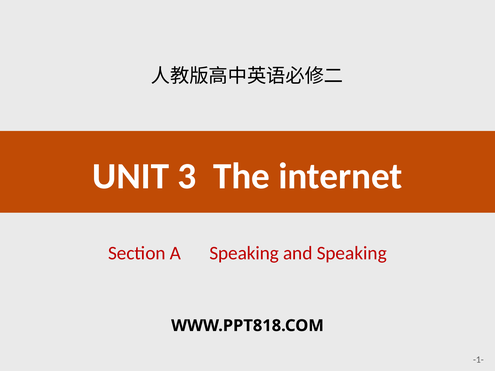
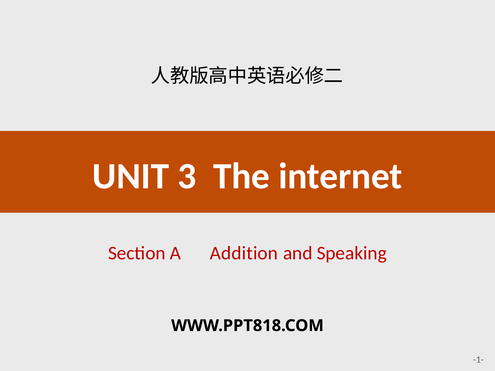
A Speaking: Speaking -> Addition (244, 253)
